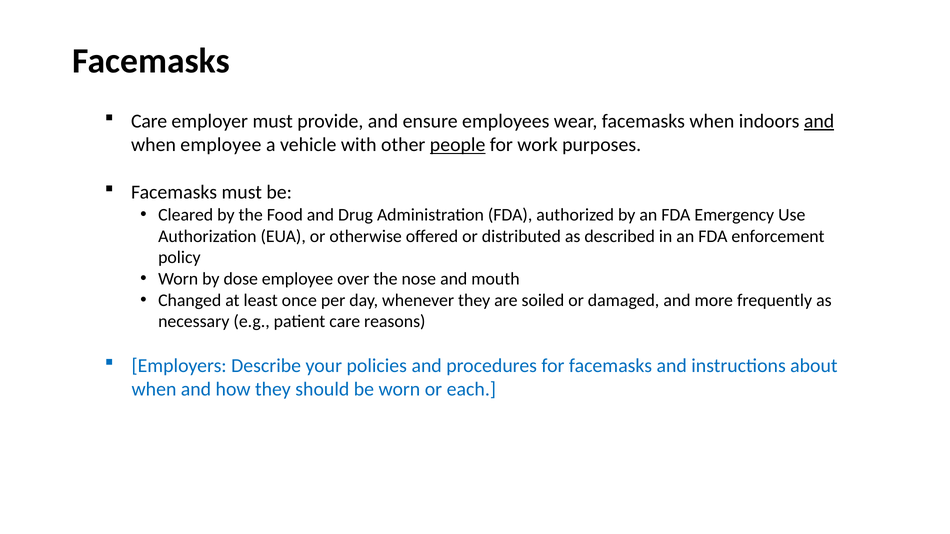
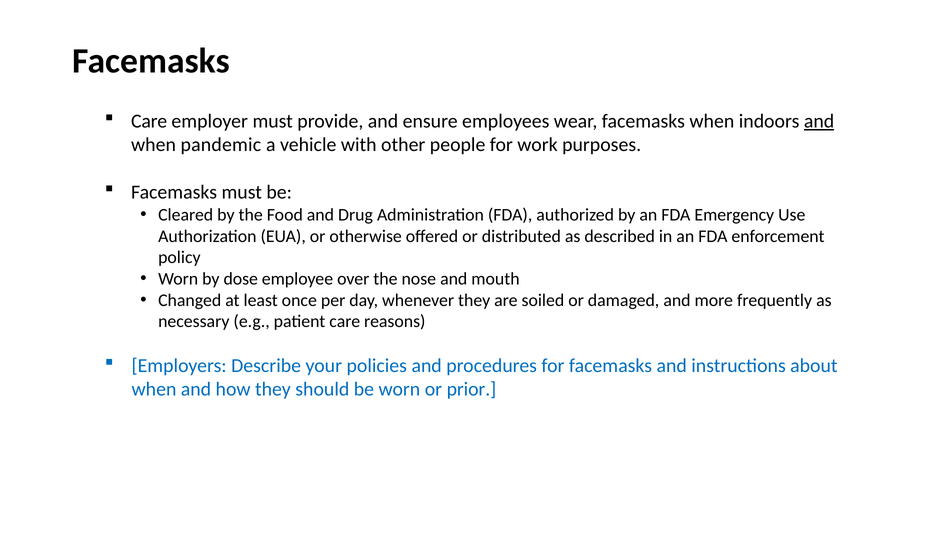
when employee: employee -> pandemic (221, 145)
people underline: present -> none (458, 145)
each: each -> prior (471, 390)
